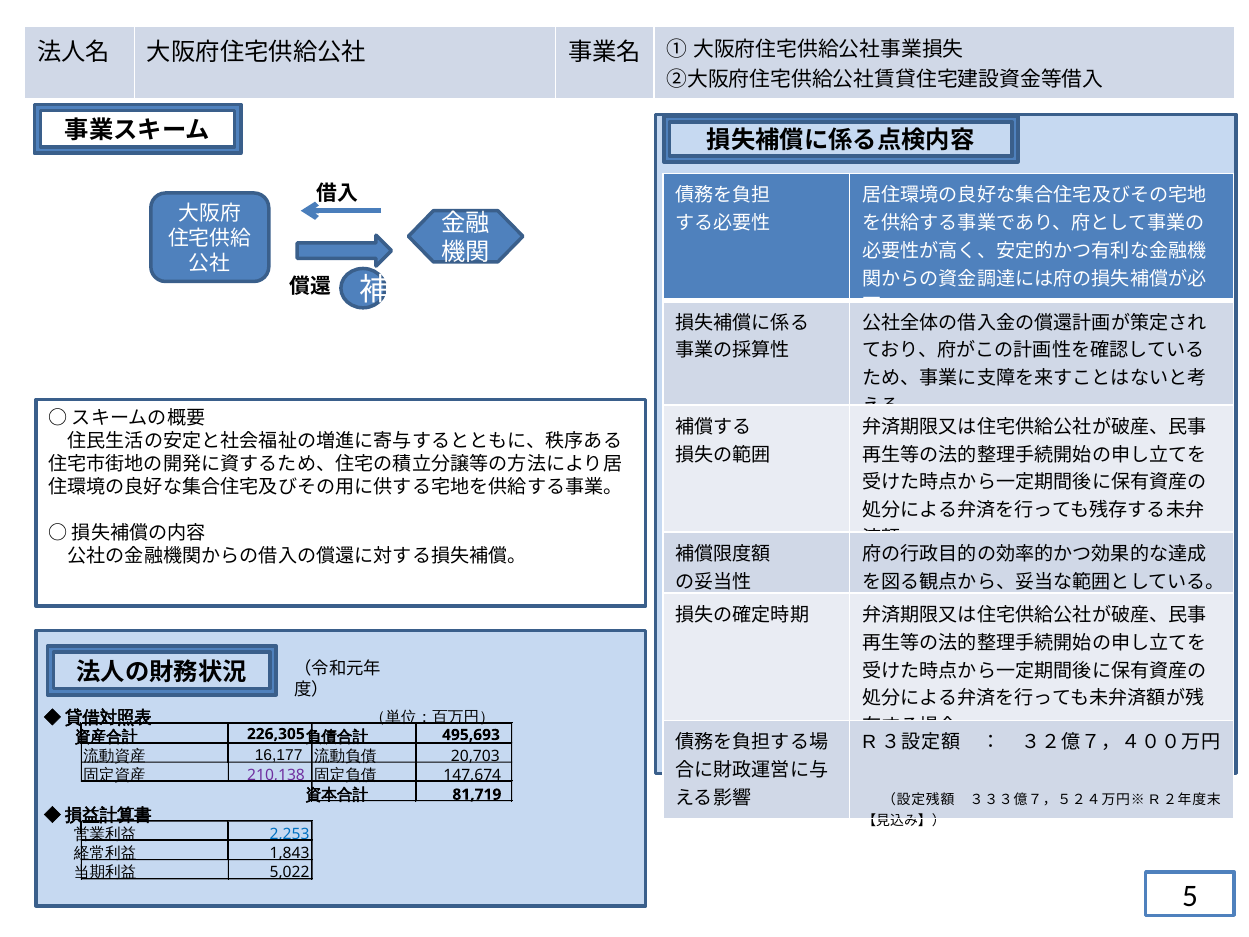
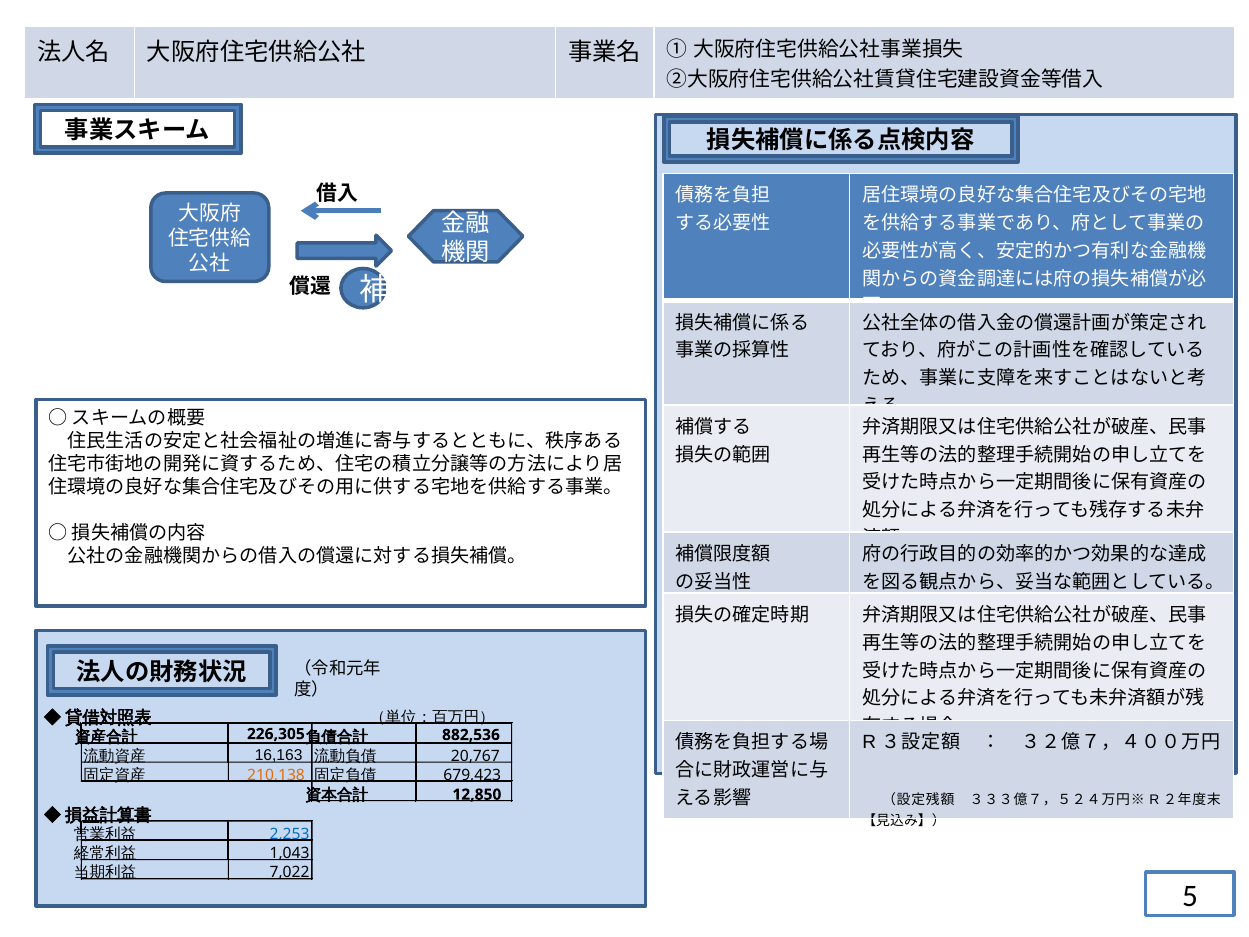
495,693: 495,693 -> 882,536 (471, 735)
16,177: 16,177 -> 16,163 (279, 755)
20,703: 20,703 -> 20,767 (475, 756)
210,138 colour: purple -> orange (276, 775)
147,674: 147,674 -> 679,423 (472, 775)
81,719: 81,719 -> 12,850 (477, 794)
1,843: 1,843 -> 1,043 (290, 853)
5,022: 5,022 -> 7,022 (290, 873)
